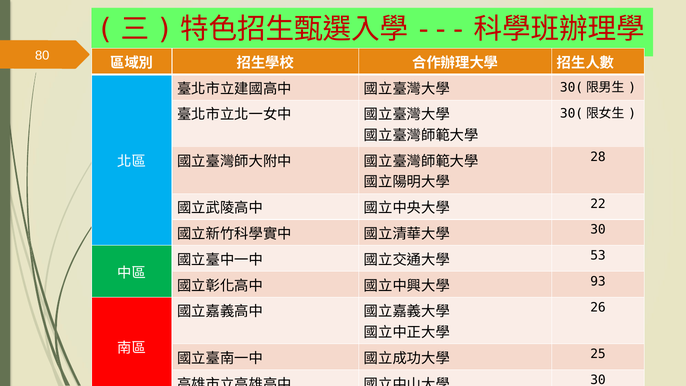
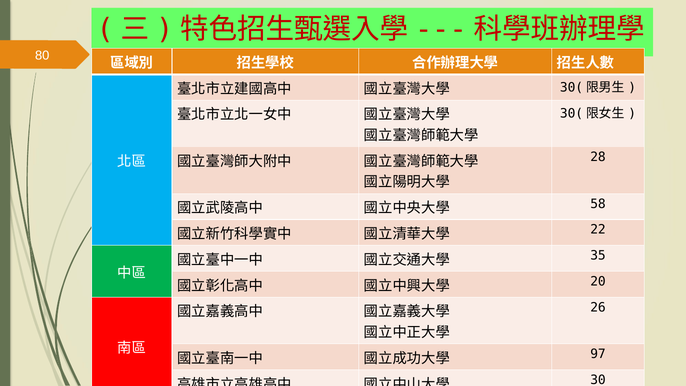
22: 22 -> 58 (598, 204)
30: 30 -> 22 (598, 230)
53: 53 -> 35 (598, 256)
93: 93 -> 20 (598, 281)
25: 25 -> 97 (598, 354)
